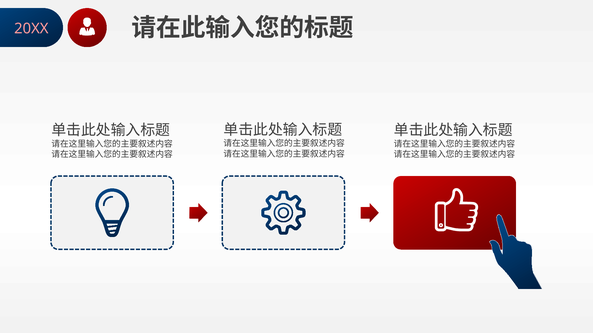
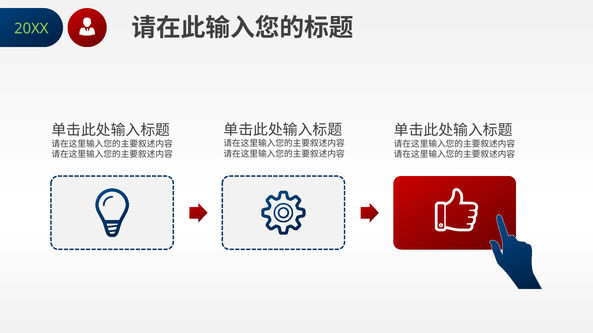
20XX colour: pink -> light green (31, 29)
